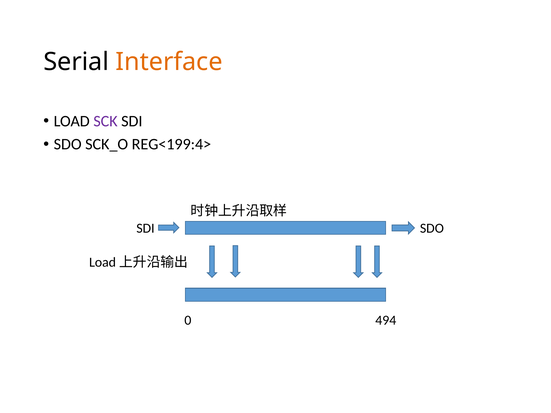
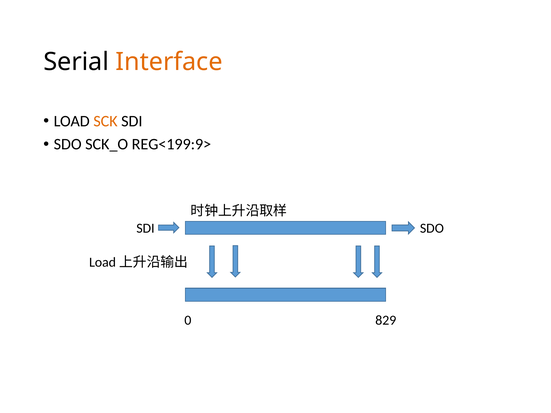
SCK colour: purple -> orange (105, 121)
REG<199:4>: REG<199:4> -> REG<199:9> (171, 144)
494: 494 -> 829 (386, 320)
